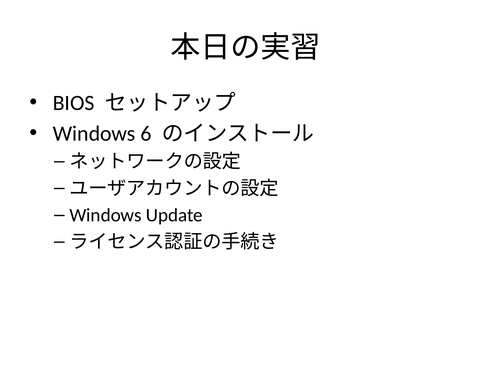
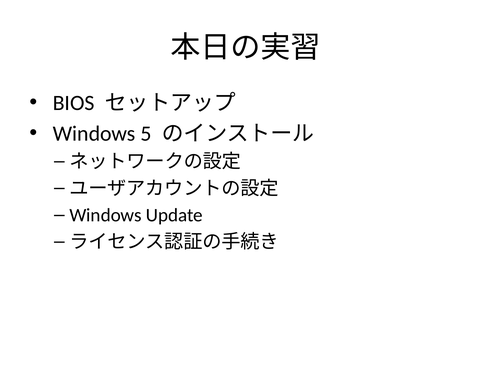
6: 6 -> 5 (146, 134)
